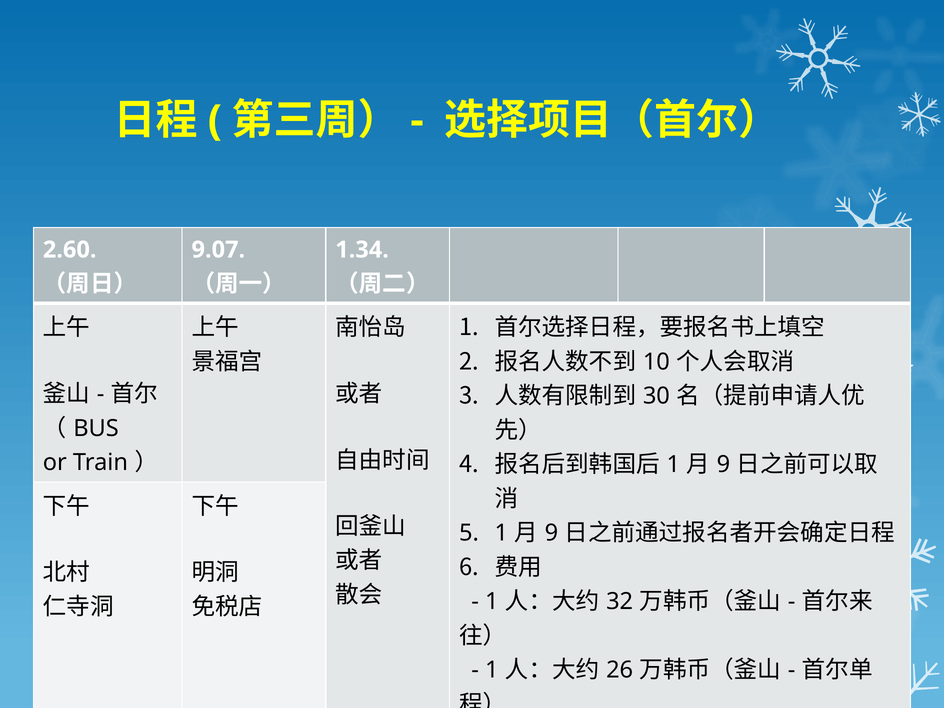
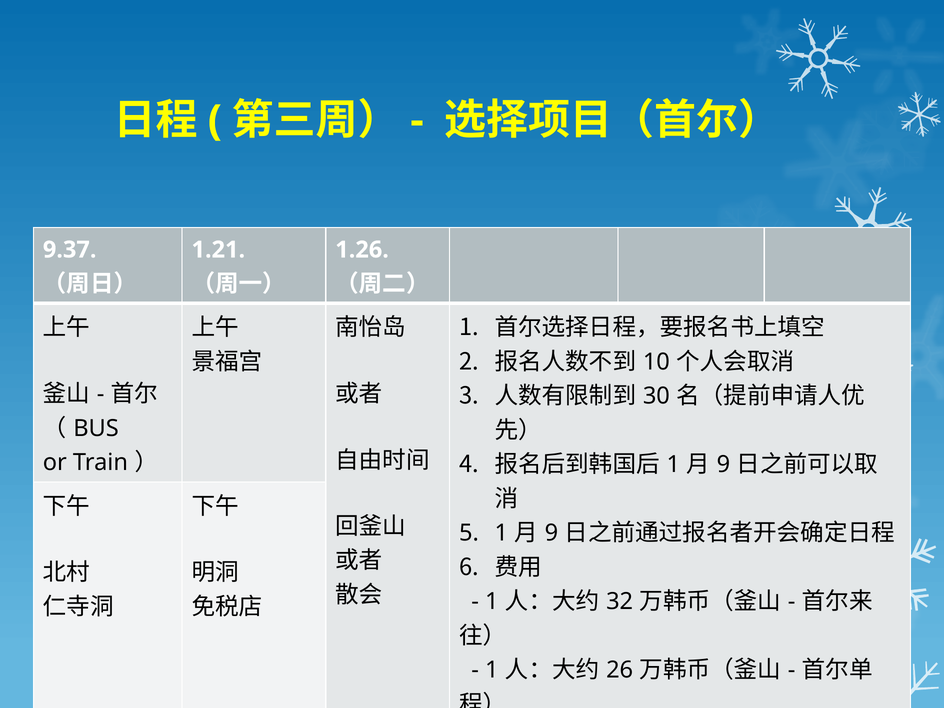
2.60: 2.60 -> 9.37 (70, 250)
9.07: 9.07 -> 1.21 (218, 250)
1.34: 1.34 -> 1.26 (362, 250)
